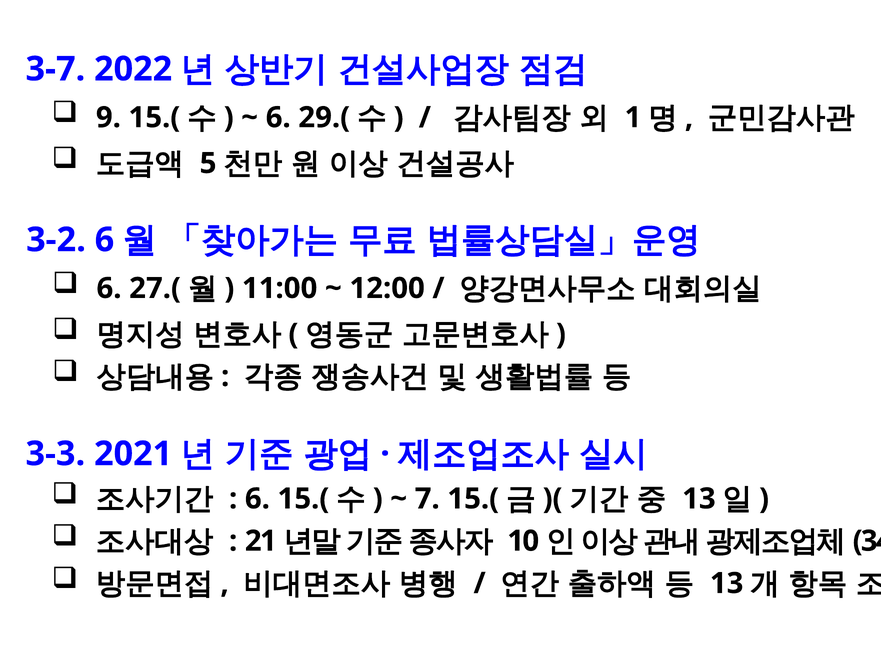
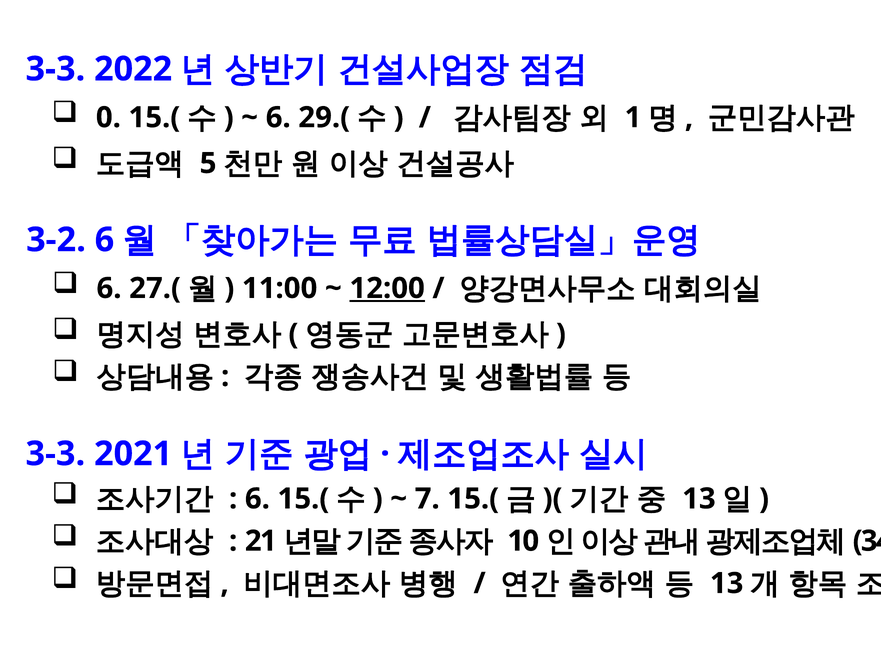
3-7: 3-7 -> 3-3 (55, 69)
9: 9 -> 0 (108, 117)
12:00 underline: none -> present (387, 288)
